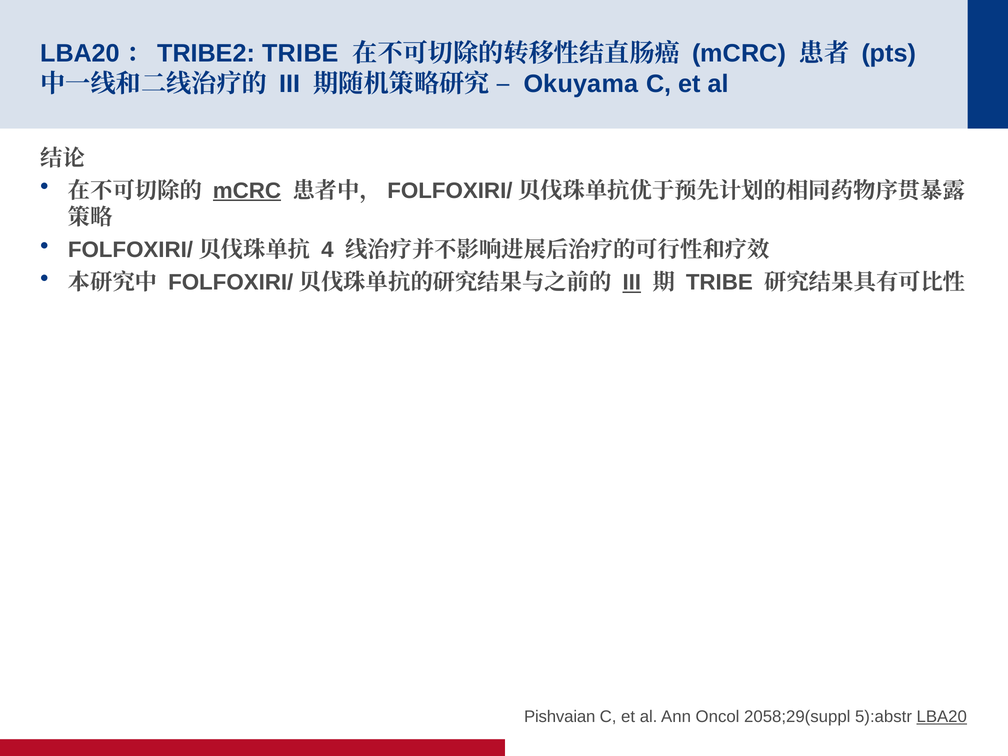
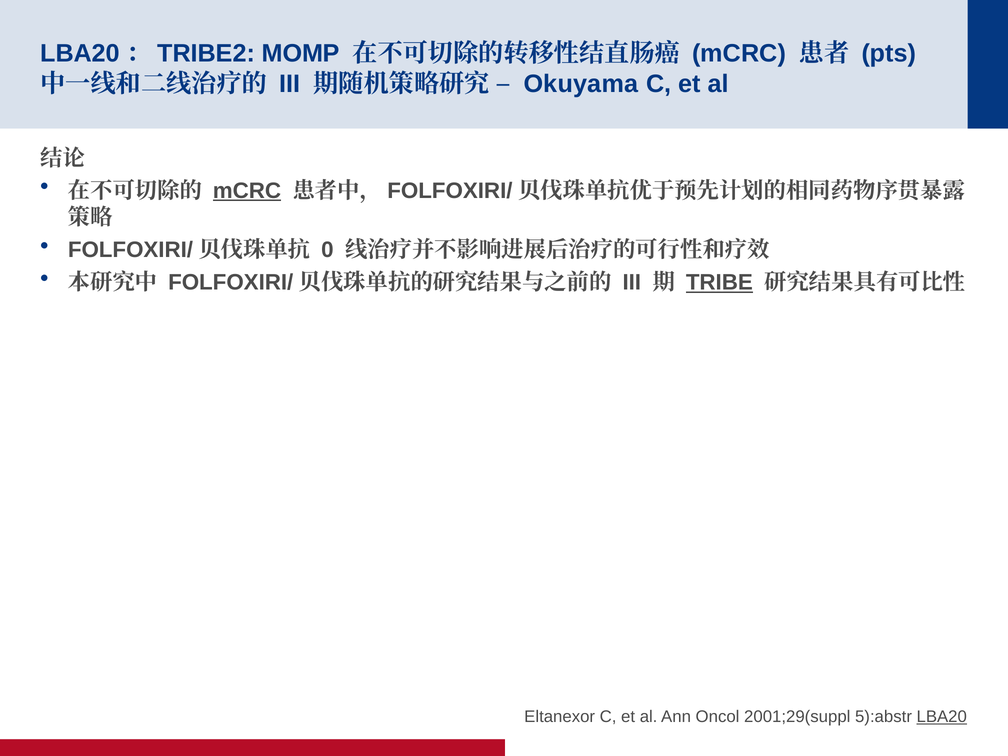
LBA20：TRIBE2 TRIBE: TRIBE -> MOMP (301, 53)
4: 4 -> 0 (327, 250)
III underline: present -> none (632, 283)
TRIBE underline: none -> present (719, 283)
Pishvaian: Pishvaian -> Eltanexor (560, 717)
2058;29(suppl: 2058;29(suppl -> 2001;29(suppl (797, 717)
